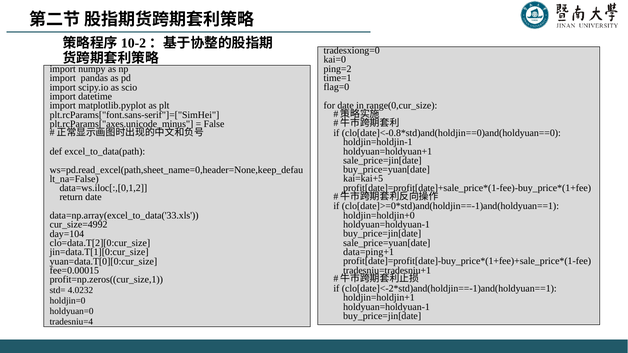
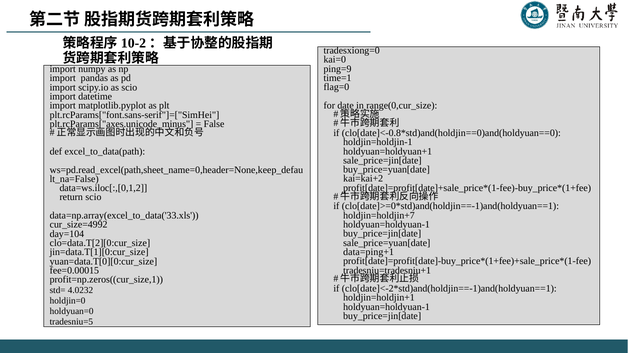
ping=2: ping=2 -> ping=9 (338, 69)
kai=kai+5: kai=kai+5 -> kai=kai+2 (363, 179)
return date: date -> scio (93, 197)
holdjin=holdjin+0: holdjin=holdjin+0 -> holdjin=holdjin+7 (379, 216)
tradesniu=4: tradesniu=4 -> tradesniu=5 (71, 322)
